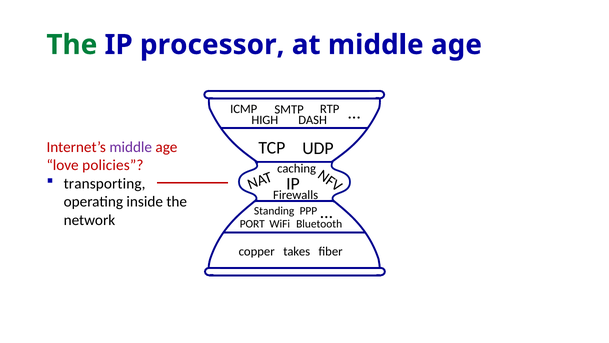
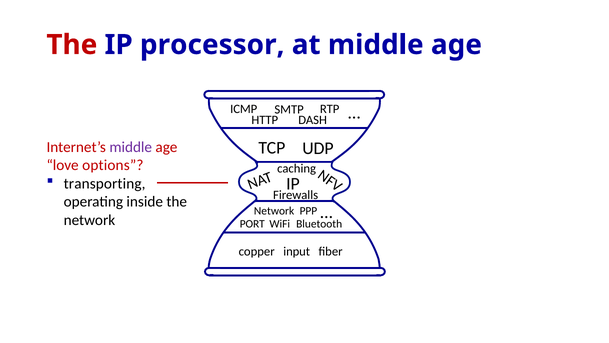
The colour: green -> red (72, 45)
HIGH: HIGH -> HTTP (265, 120)
policies: policies -> options (113, 165)
Standing: Standing -> Network (274, 211)
takes: takes -> input (297, 251)
